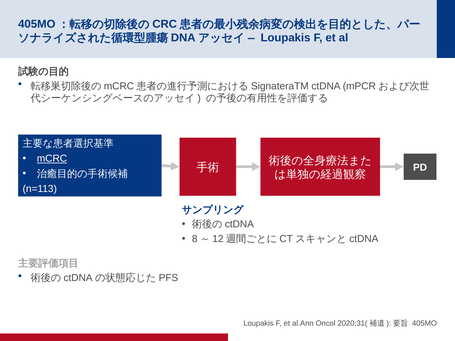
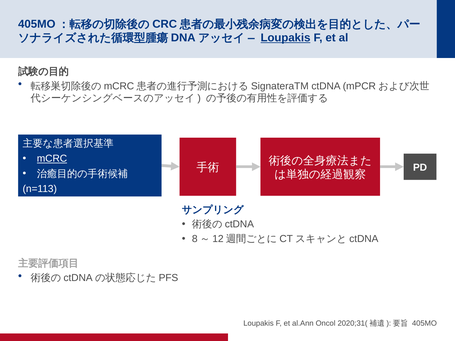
Loupakis underline: none -> present (286, 38)
